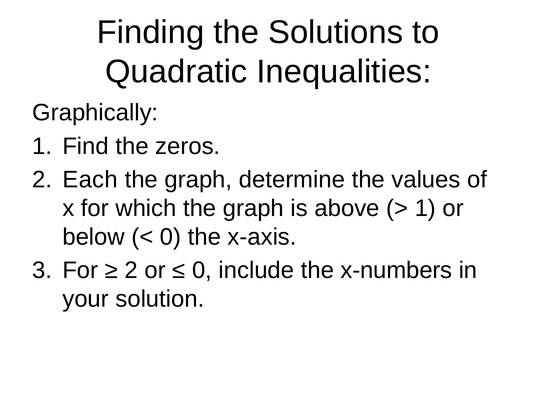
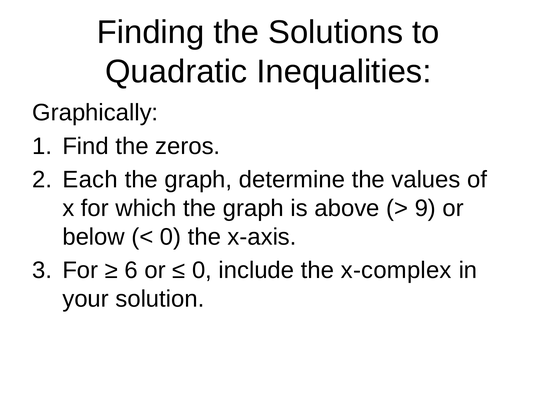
1: 1 -> 9 (425, 208)
2: 2 -> 6 (131, 270)
x-numbers: x-numbers -> x-complex (396, 270)
